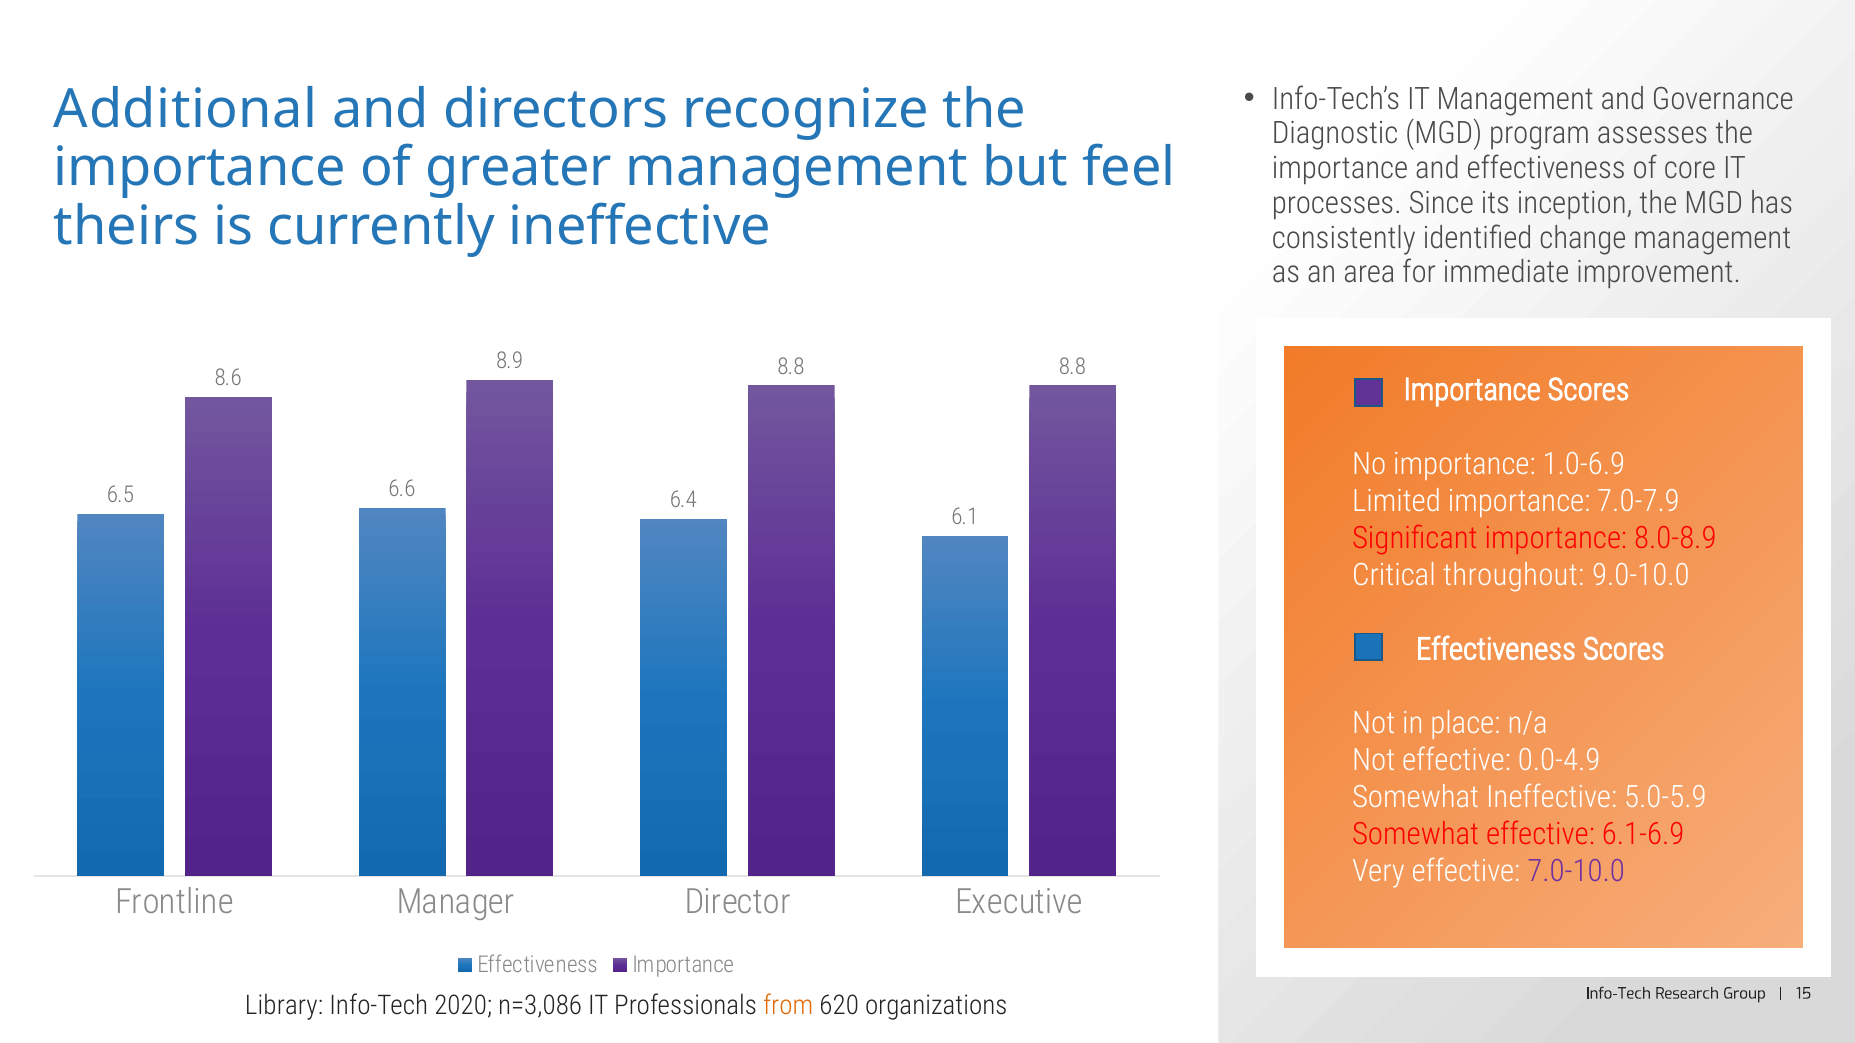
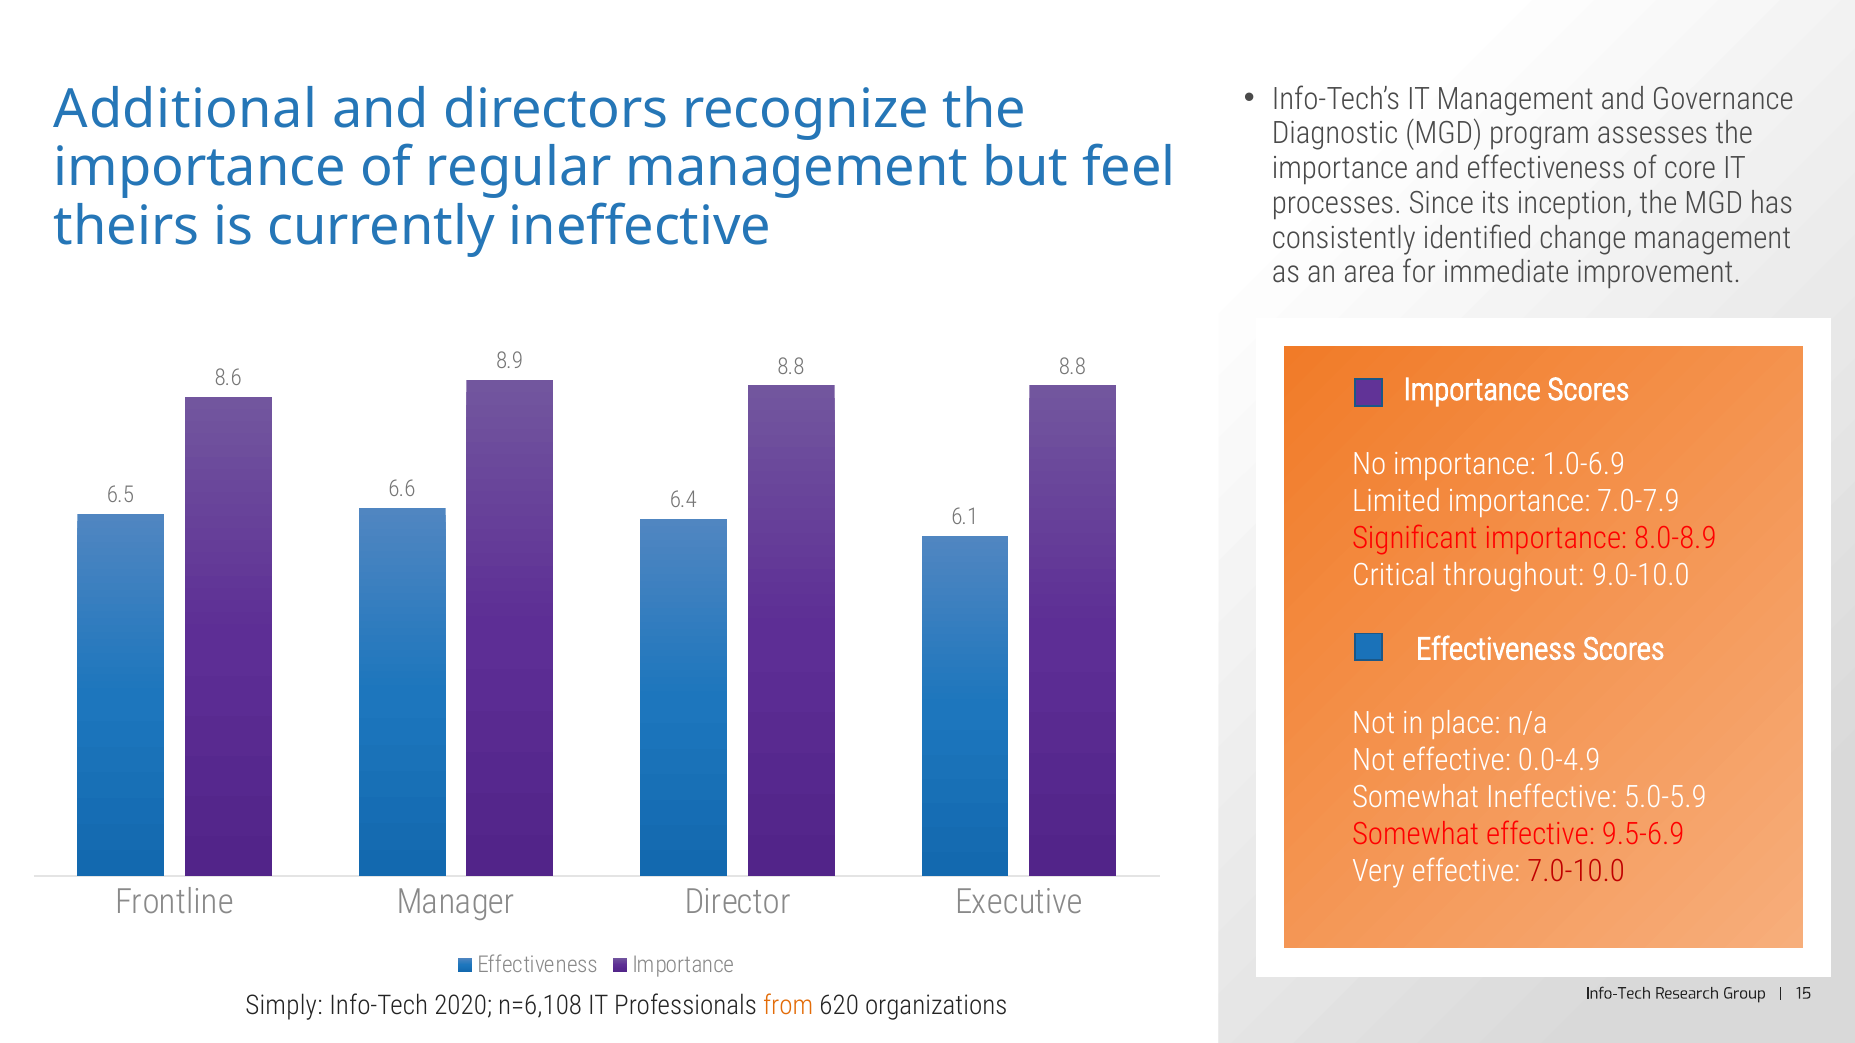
greater: greater -> regular (519, 168)
6.1-6.9: 6.1-6.9 -> 9.5-6.9 (1643, 835)
7.0-10.0 colour: purple -> red (1576, 872)
Library: Library -> Simply (284, 1006)
n=3,086: n=3,086 -> n=6,108 (540, 1006)
